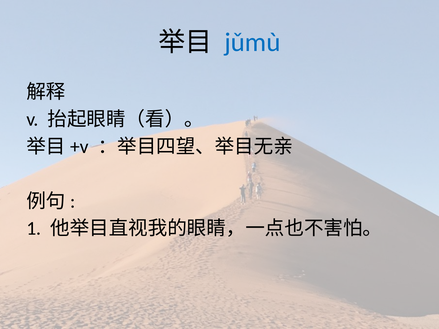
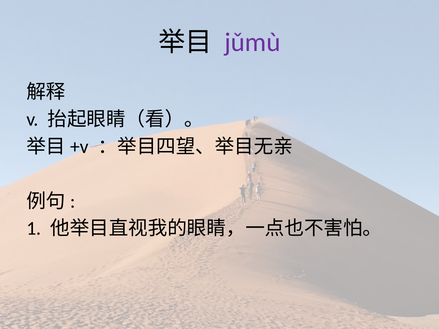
jǔmù colour: blue -> purple (253, 42)
